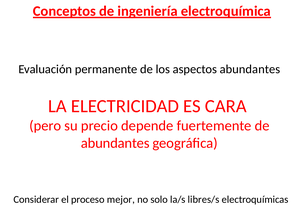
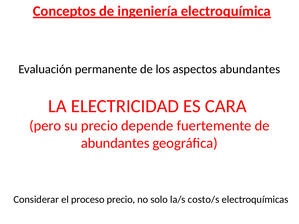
proceso mejor: mejor -> precio (121, 200)
libres/s: libres/s -> costo/s (204, 200)
